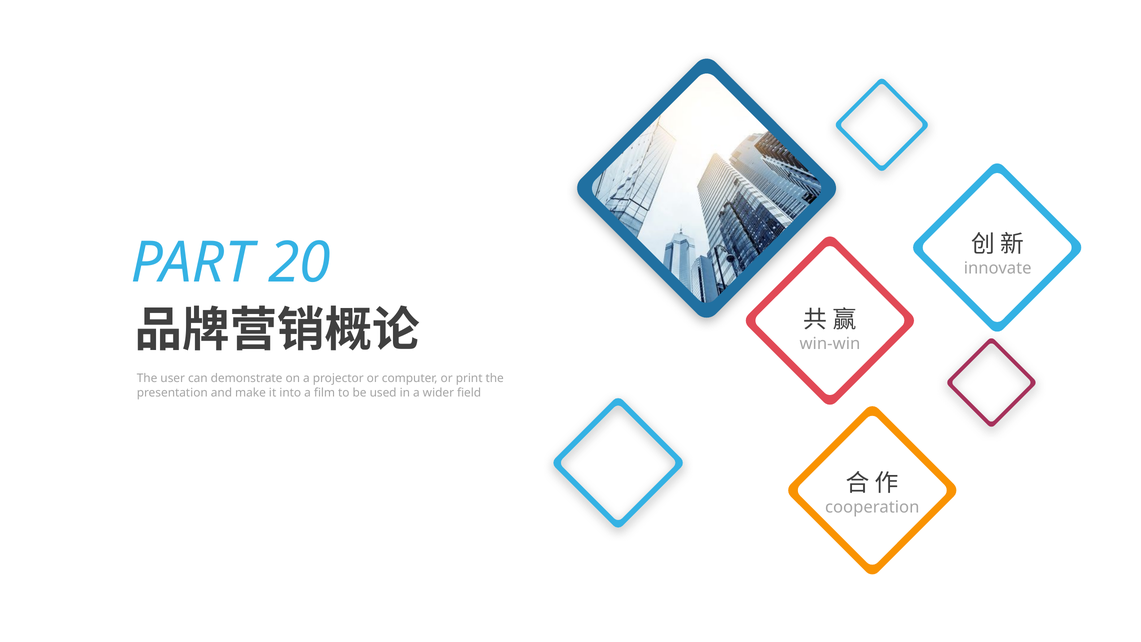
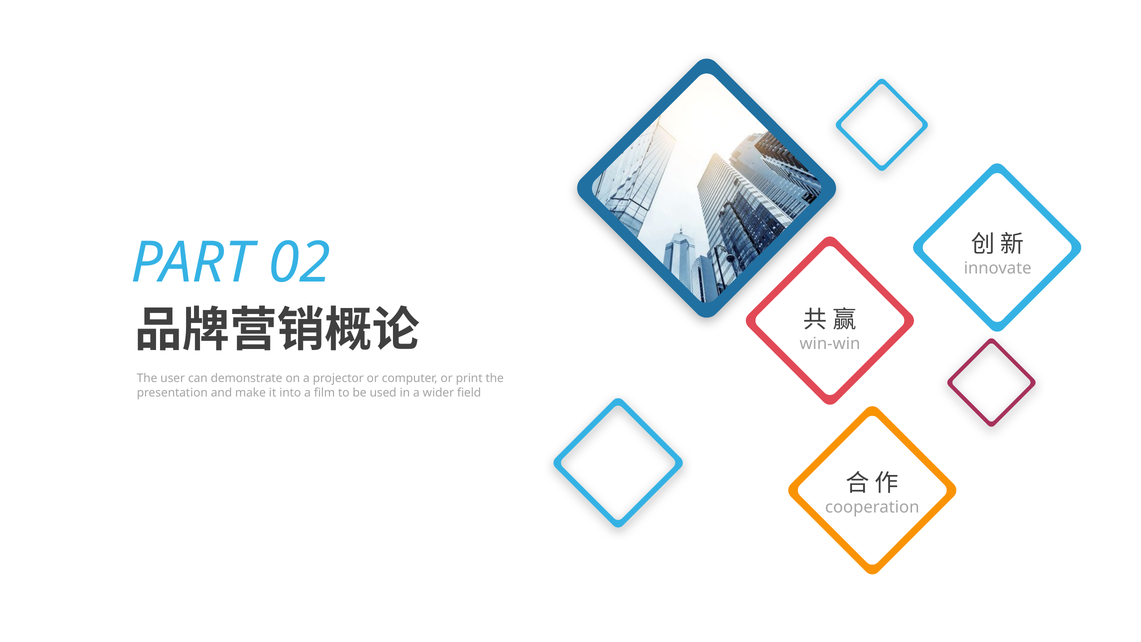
20: 20 -> 02 (299, 263)
